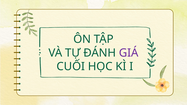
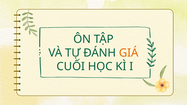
GIÁ colour: purple -> orange (129, 53)
